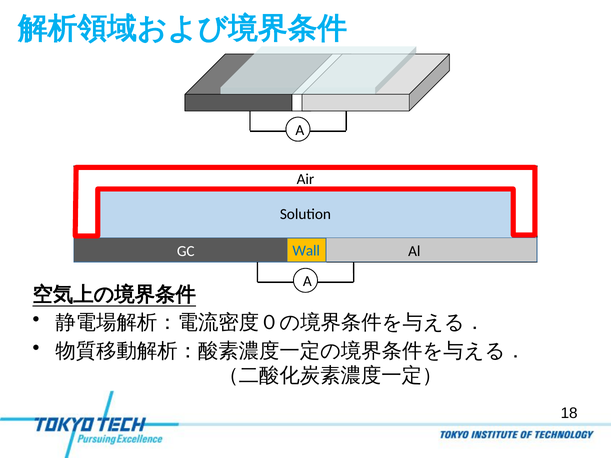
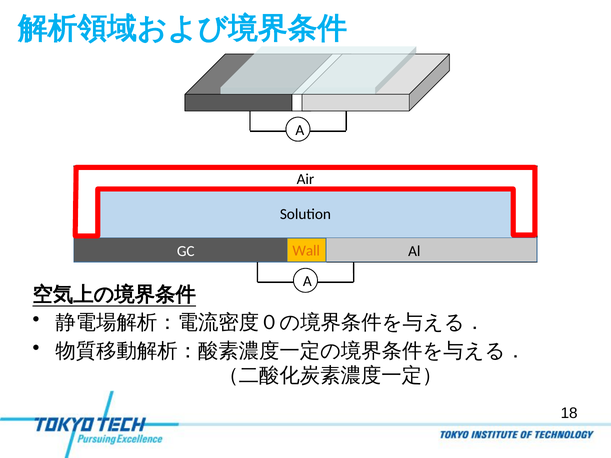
Wall colour: blue -> orange (306, 251)
